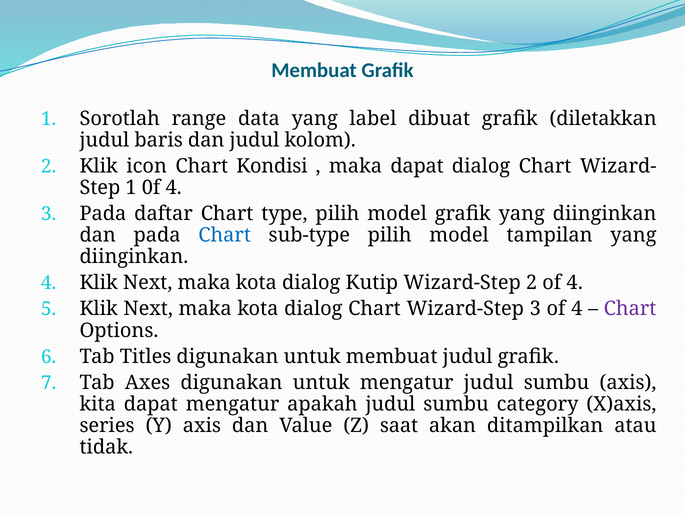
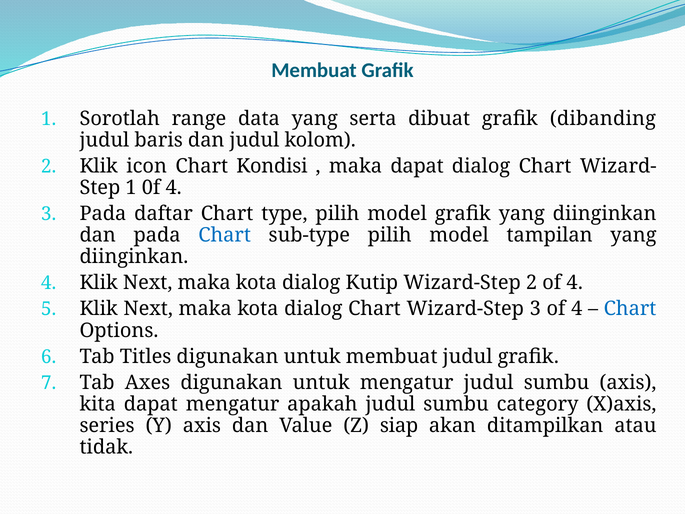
label: label -> serta (373, 118)
diletakkan: diletakkan -> dibanding (603, 118)
Chart colour: purple -> blue (630, 309)
saat: saat -> siap (399, 425)
